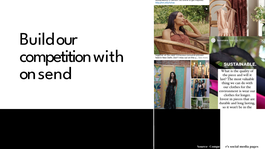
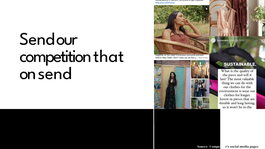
Build: Build -> Send (37, 39)
with: with -> that (109, 56)
